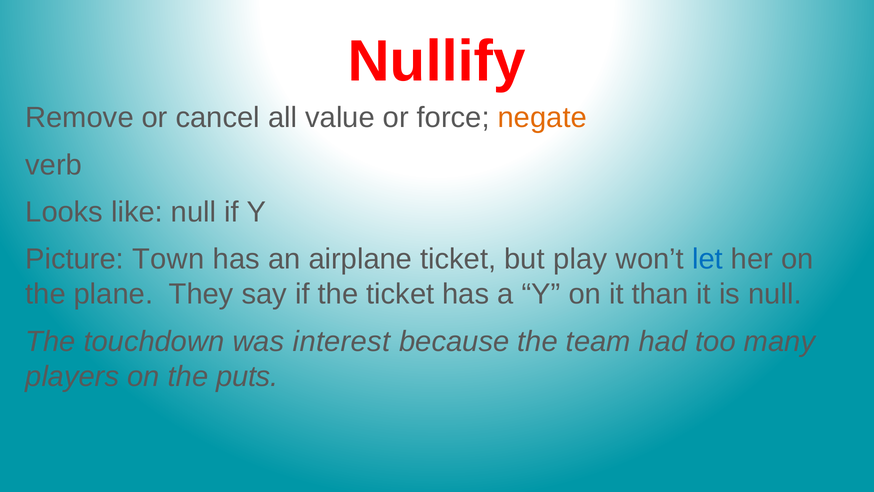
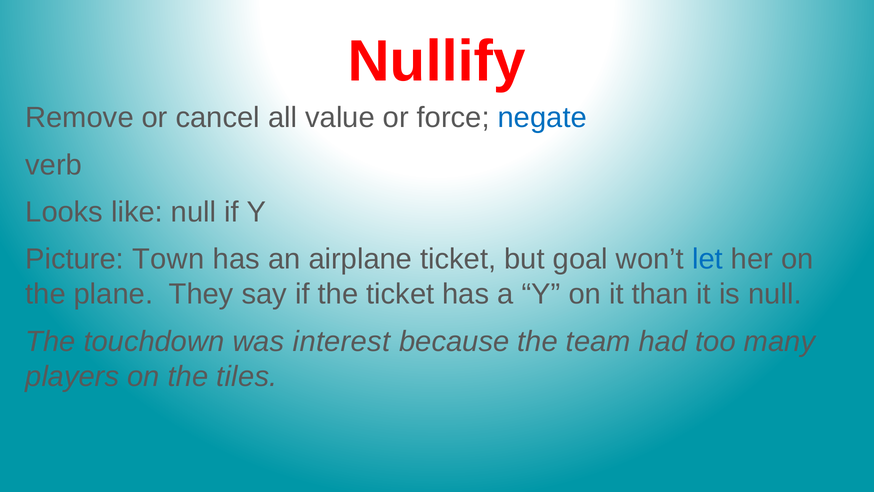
negate colour: orange -> blue (542, 118)
play: play -> goal (580, 259)
puts: puts -> tiles (247, 376)
